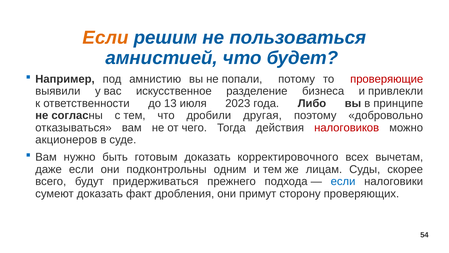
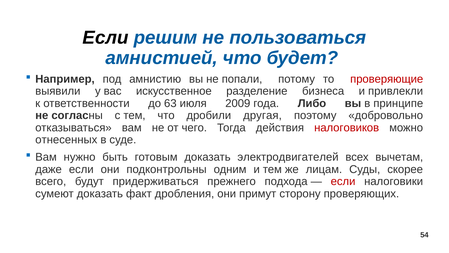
Если colour: orange -> black (106, 38)
13: 13 -> 63 (170, 103)
2023: 2023 -> 2009 (238, 103)
акционеров: акционеров -> отнесенных (66, 140)
корректировочного: корректировочного -> электродвигателей (288, 157)
если colour: blue -> red (343, 181)
